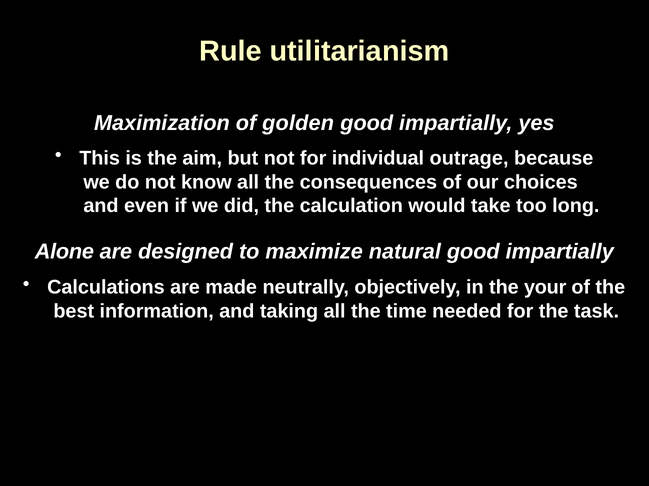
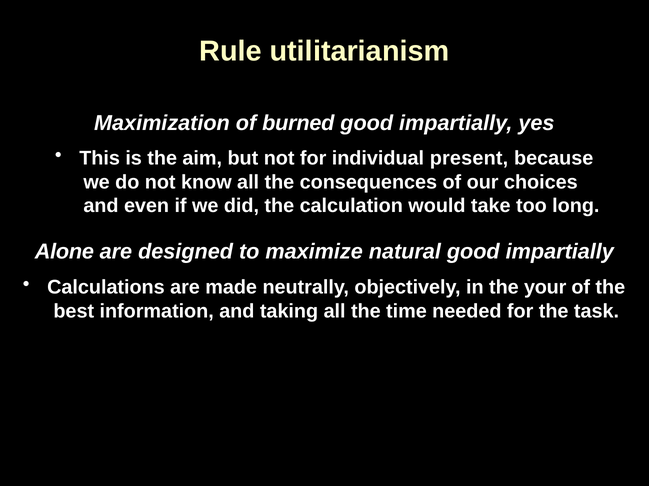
golden: golden -> burned (298, 123)
outrage: outrage -> present (469, 159)
